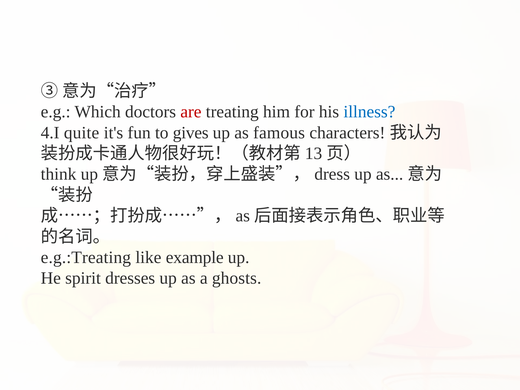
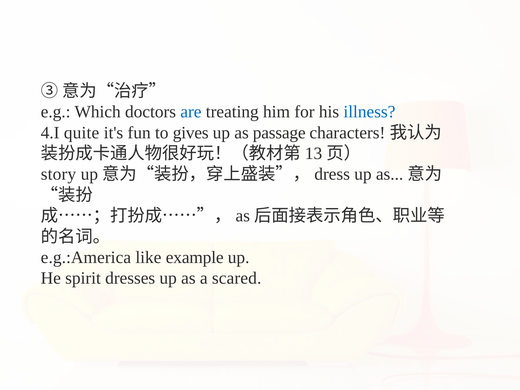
are colour: red -> blue (191, 112)
famous: famous -> passage (279, 133)
think: think -> story (58, 174)
e.g.:Treating: e.g.:Treating -> e.g.:America (86, 257)
ghosts: ghosts -> scared (237, 278)
